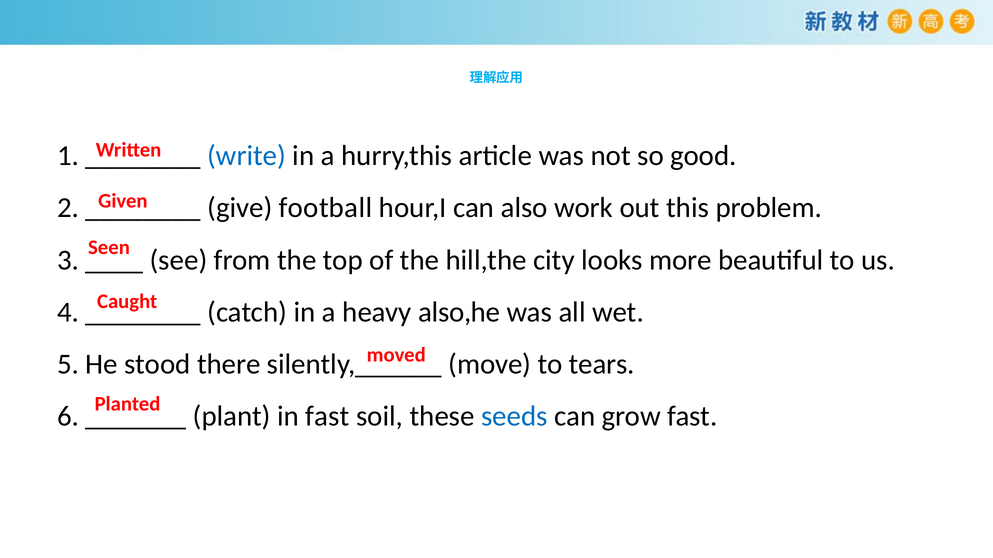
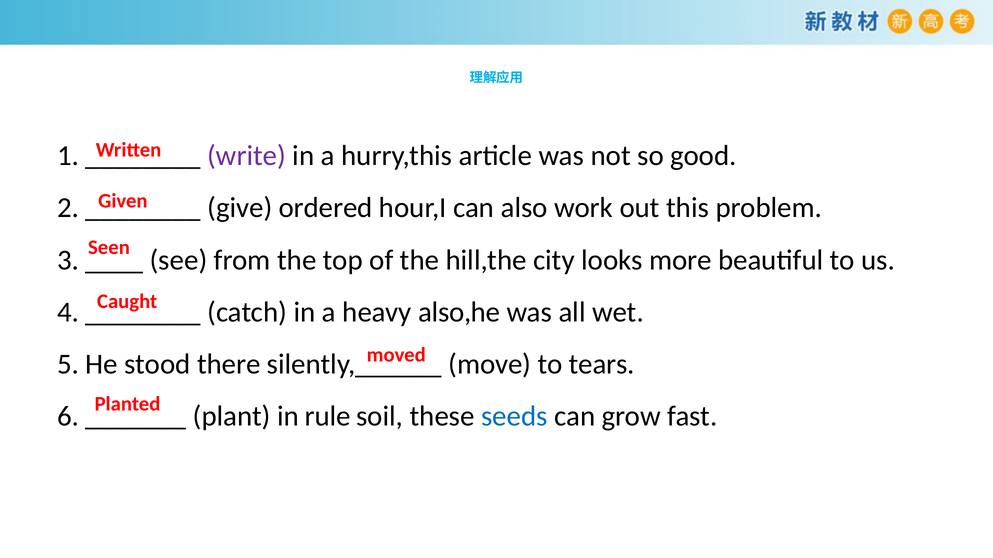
write colour: blue -> purple (247, 156)
football: football -> ordered (326, 208)
in fast: fast -> rule (328, 417)
